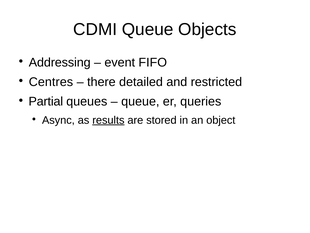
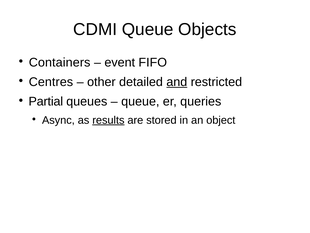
Addressing: Addressing -> Containers (60, 62)
there: there -> other (101, 82)
and underline: none -> present (177, 82)
